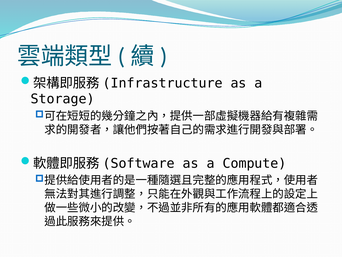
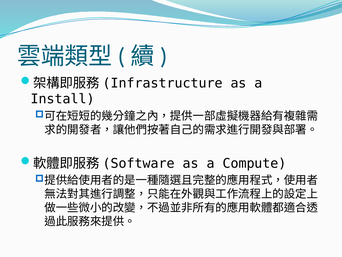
Storage: Storage -> Install (63, 99)
